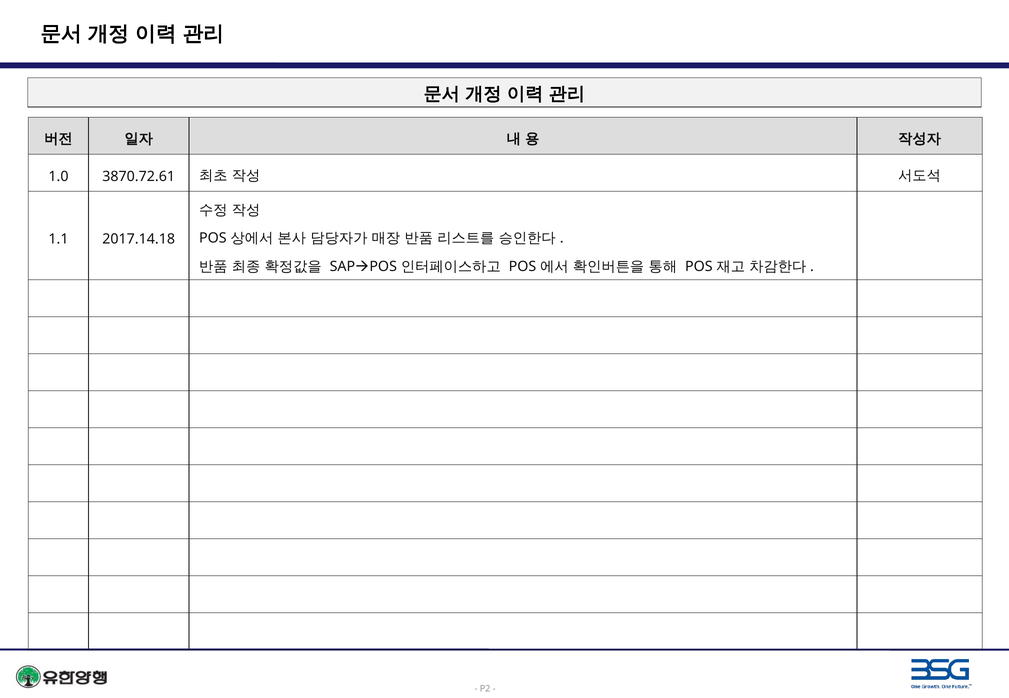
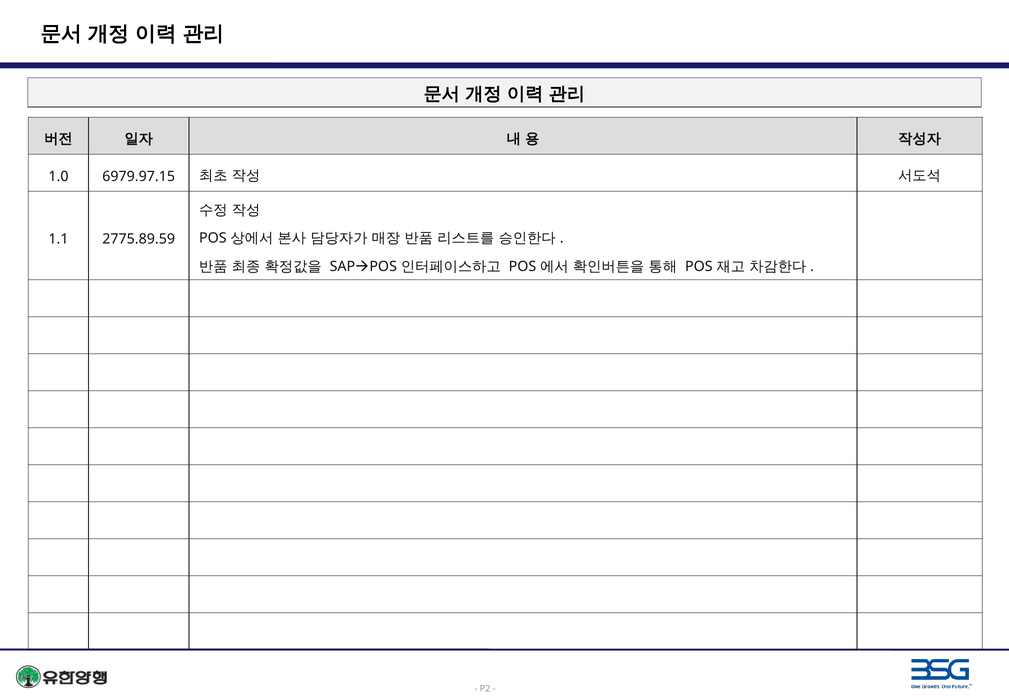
3870.72.61: 3870.72.61 -> 6979.97.15 (139, 177)
2017.14.18: 2017.14.18 -> 2775.89.59 (139, 239)
